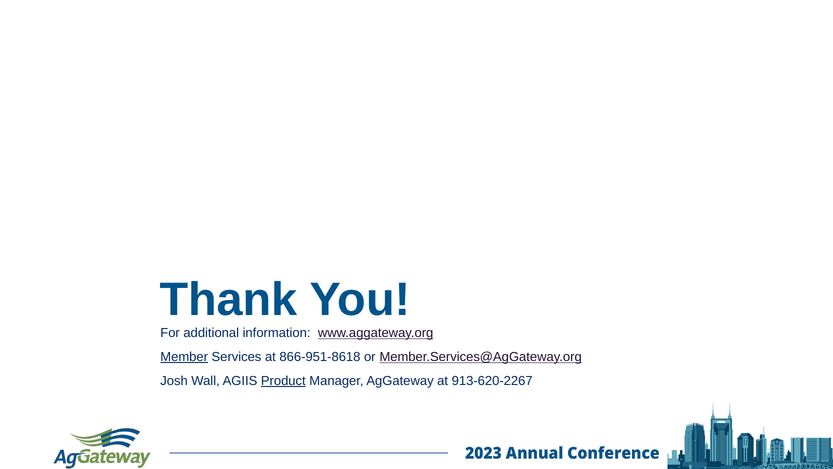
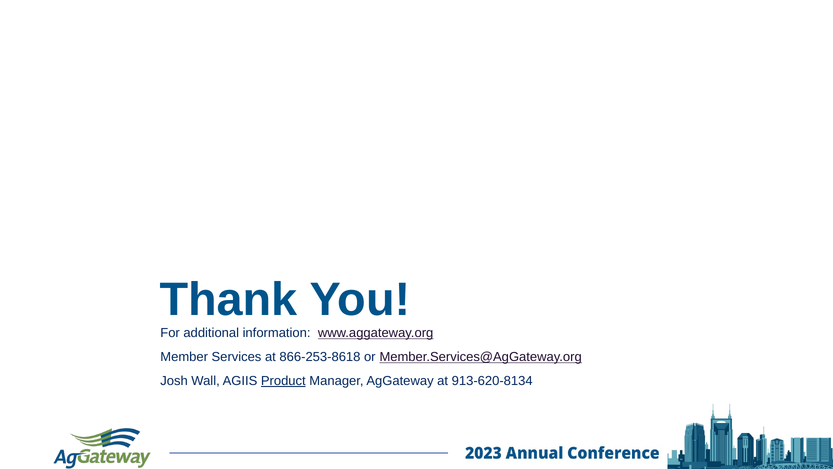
Member underline: present -> none (184, 357)
866-951-8618: 866-951-8618 -> 866-253-8618 (320, 357)
913-620-2267: 913-620-2267 -> 913-620-8134 (492, 380)
